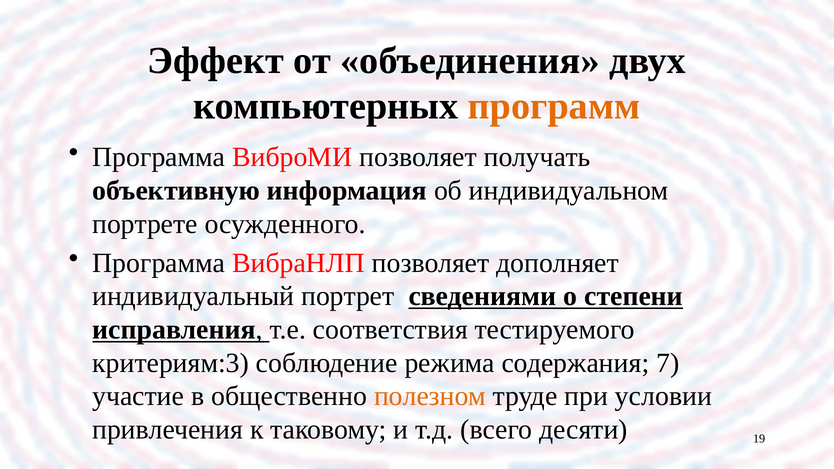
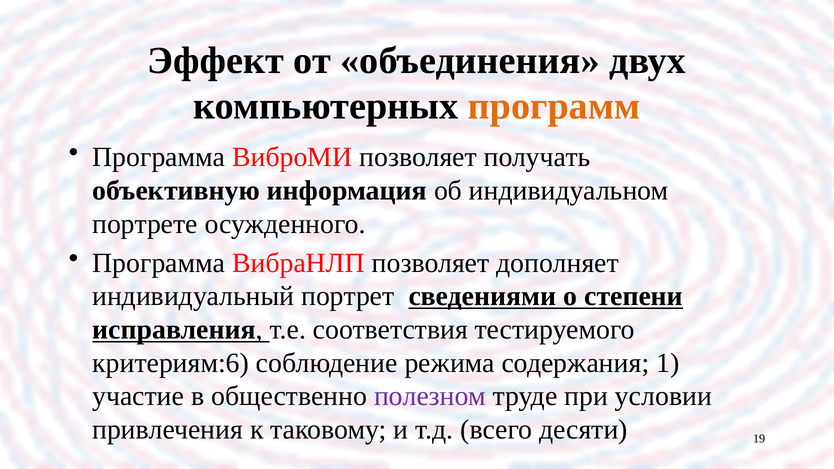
критериям:3: критериям:3 -> критериям:6 (171, 363)
7: 7 -> 1 (668, 363)
полезном colour: orange -> purple (430, 396)
